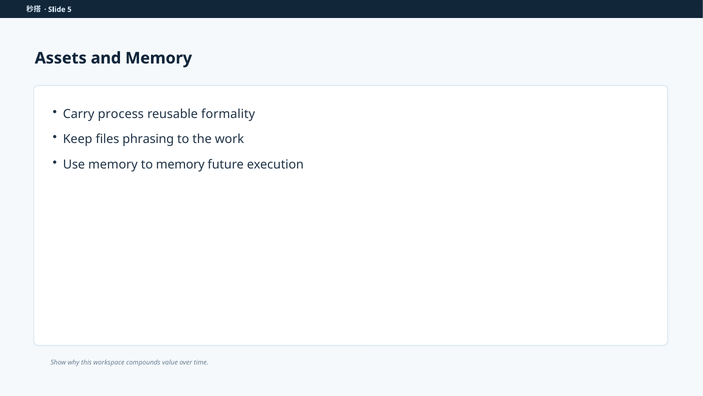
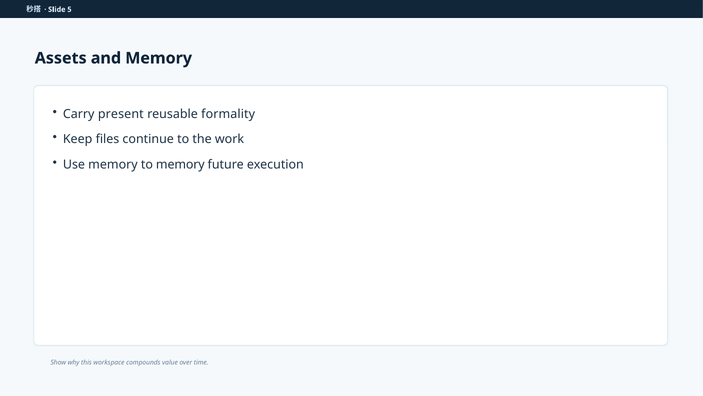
process: process -> present (121, 114)
phrasing: phrasing -> continue (148, 139)
